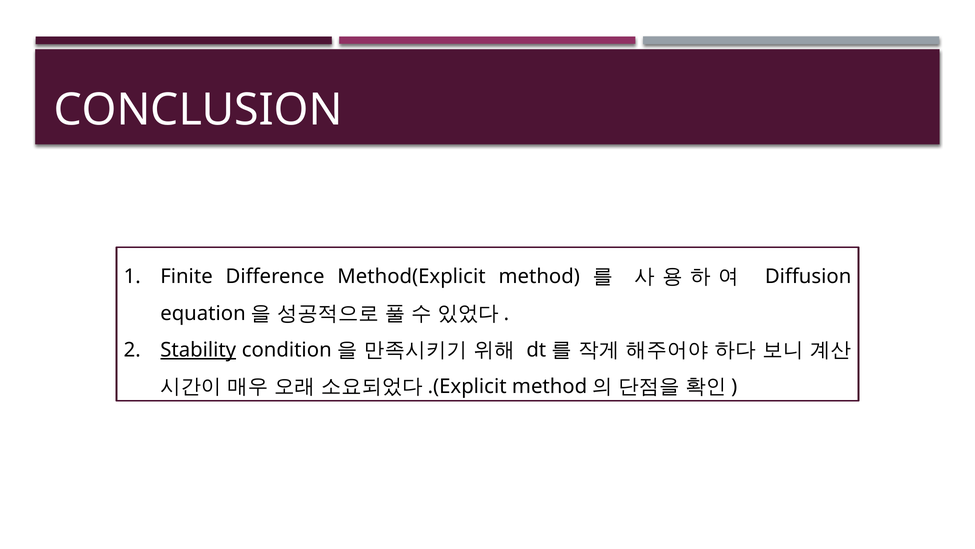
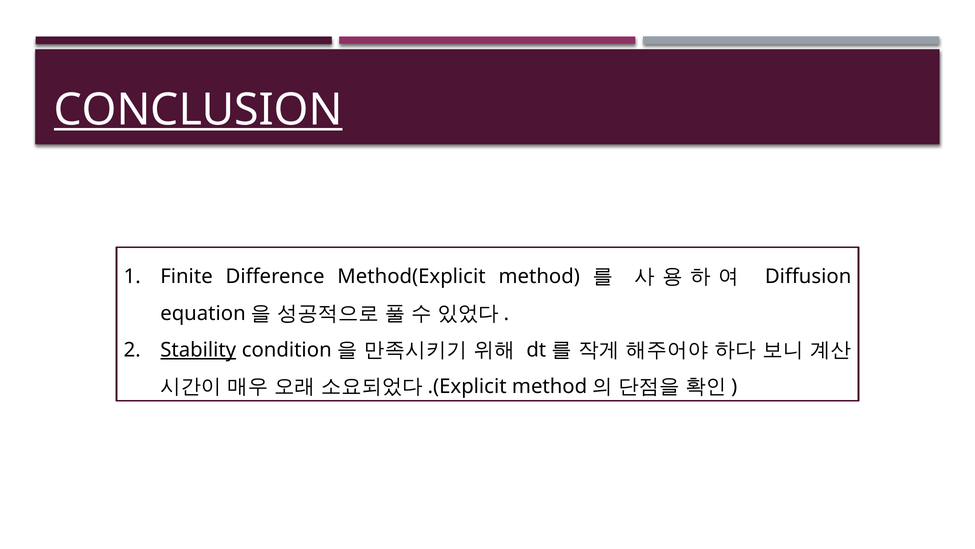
CONCLUSION underline: none -> present (198, 110)
